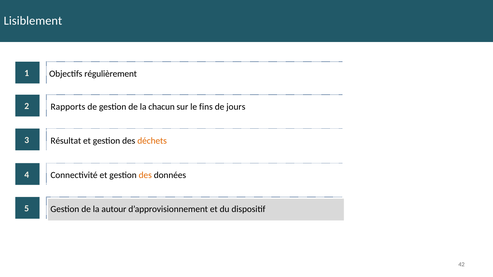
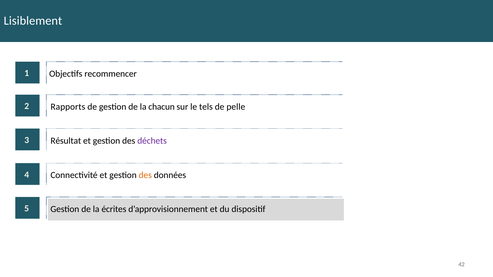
régulièrement: régulièrement -> recommencer (111, 74)
fins: fins -> tels (206, 107)
jours: jours -> pelle (236, 107)
déchets colour: orange -> purple (152, 141)
autour: autour -> écrites (114, 209)
